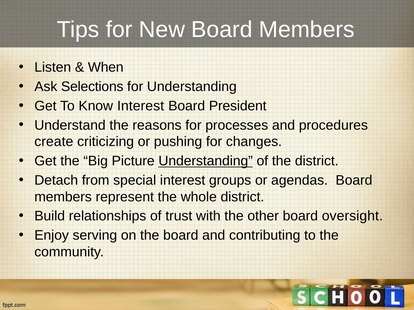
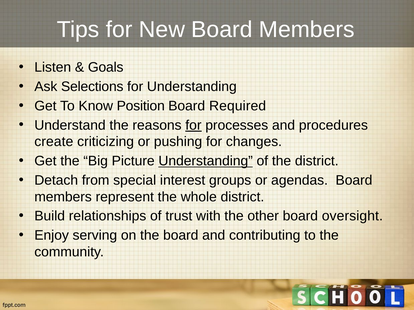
When: When -> Goals (106, 67)
Know Interest: Interest -> Position (141, 106)
President: President -> Required (238, 106)
for underline: none -> present (193, 125)
